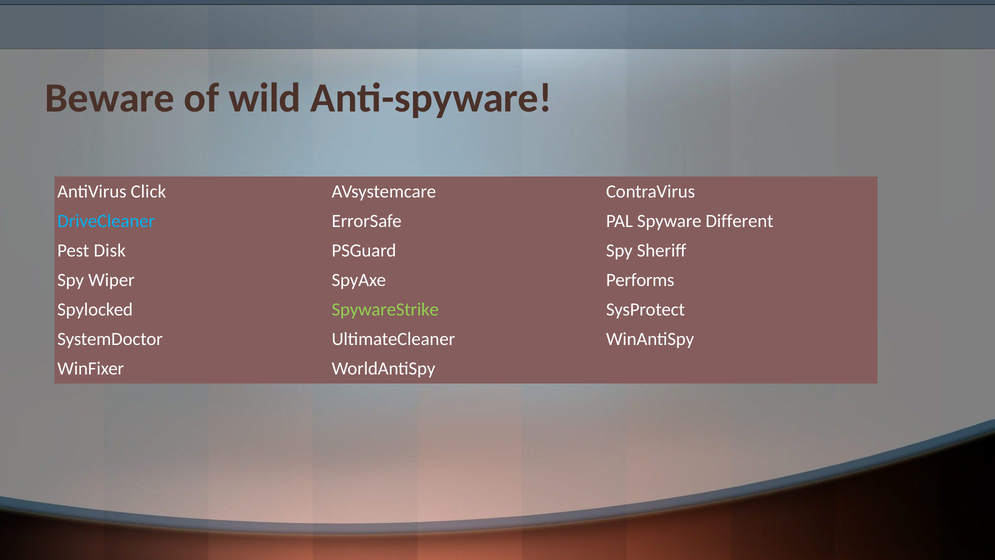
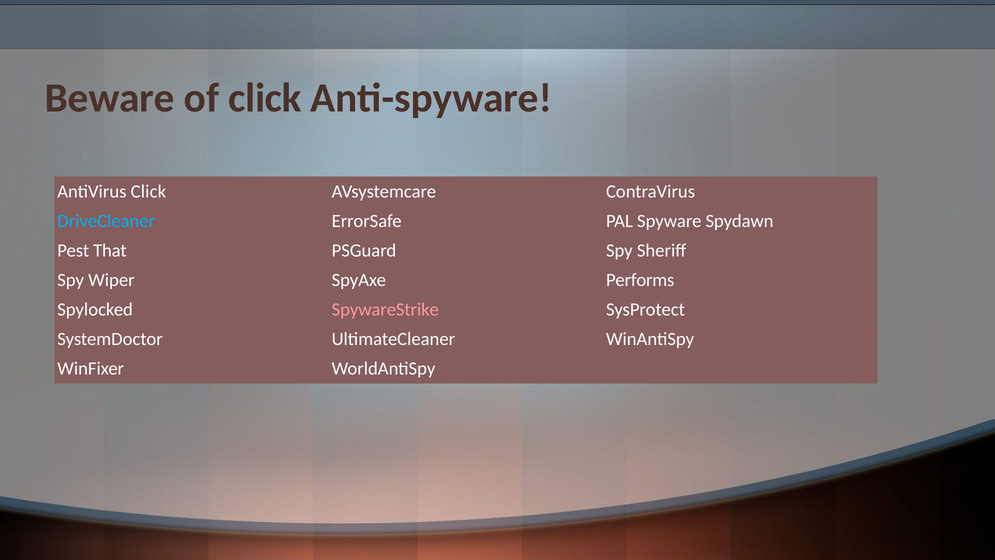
of wild: wild -> click (265, 98)
Different: Different -> Spydawn (739, 221)
Disk: Disk -> That (110, 251)
SpywareStrike colour: light green -> pink (385, 310)
